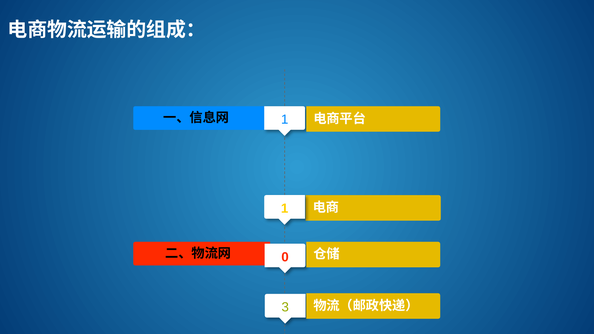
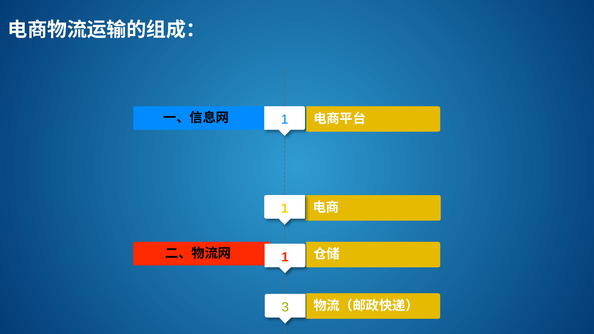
0: 0 -> 1 (285, 257)
